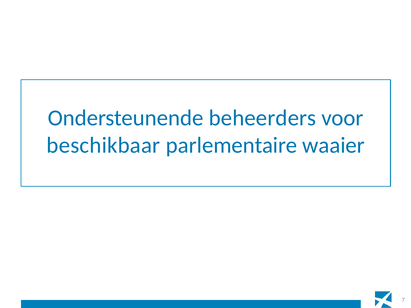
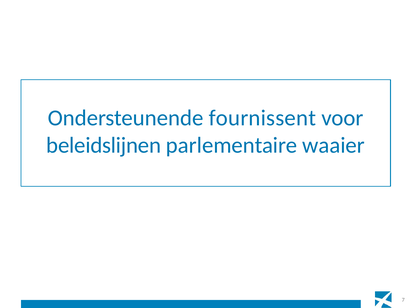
beheerders: beheerders -> fournissent (262, 118)
beschikbaar: beschikbaar -> beleidslijnen (104, 145)
